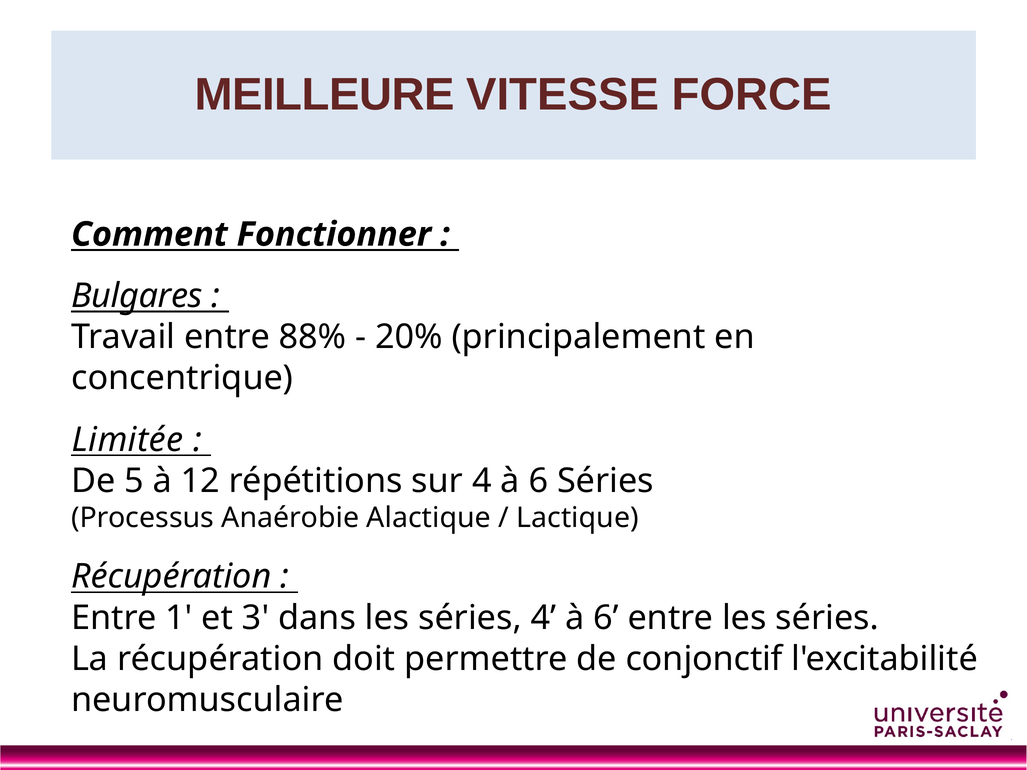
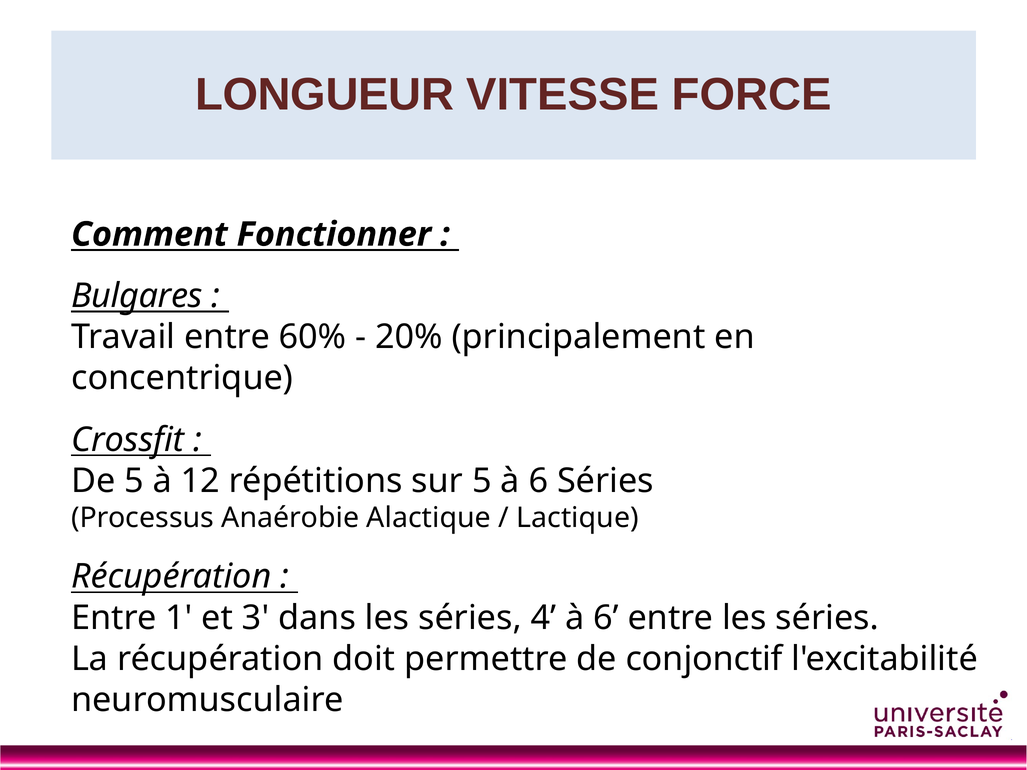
MEILLEURE: MEILLEURE -> LONGUEUR (324, 95)
88%: 88% -> 60% (313, 337)
Limitée: Limitée -> Crossfit (128, 440)
sur 4: 4 -> 5 (482, 481)
